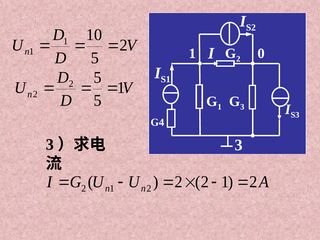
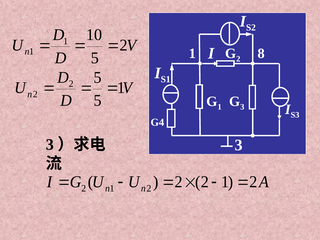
0: 0 -> 8 (261, 53)
